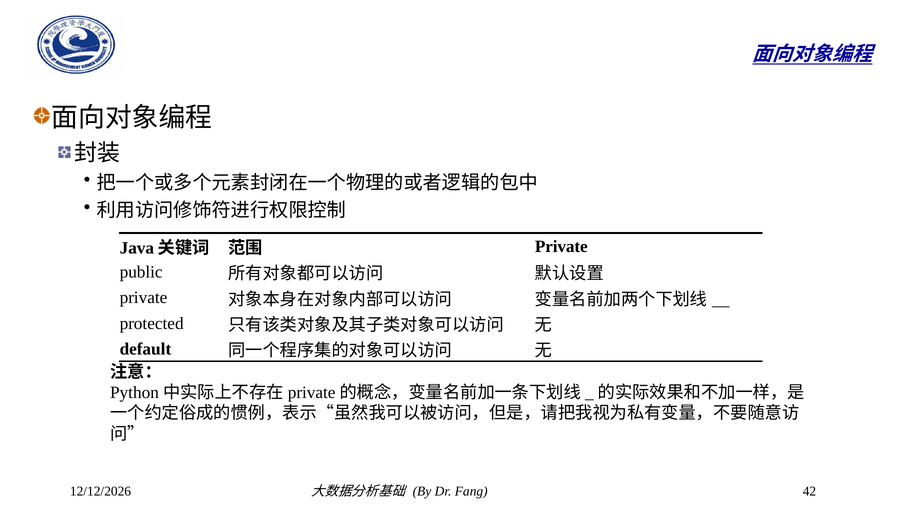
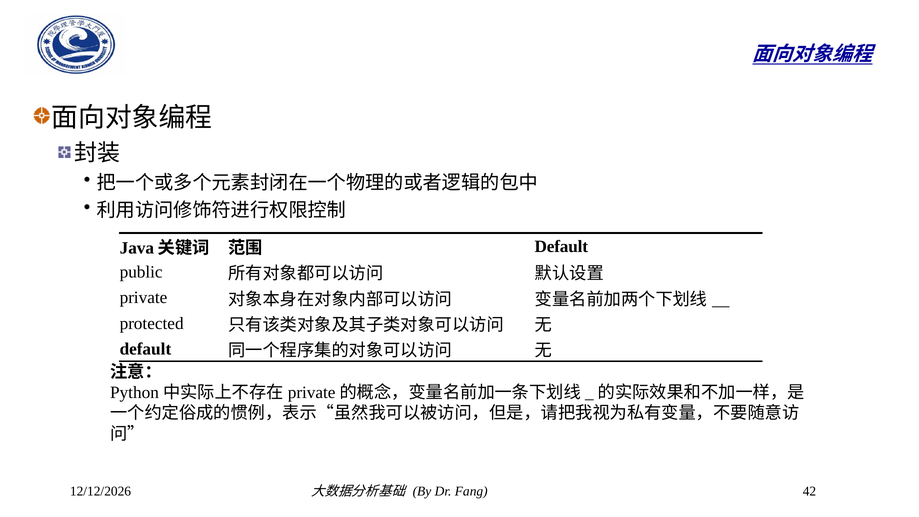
Private: Private -> Default (561, 246)
